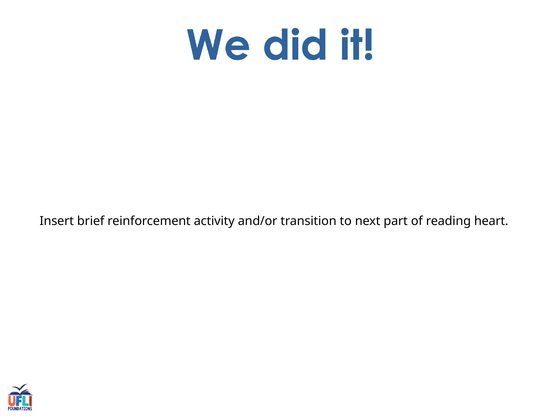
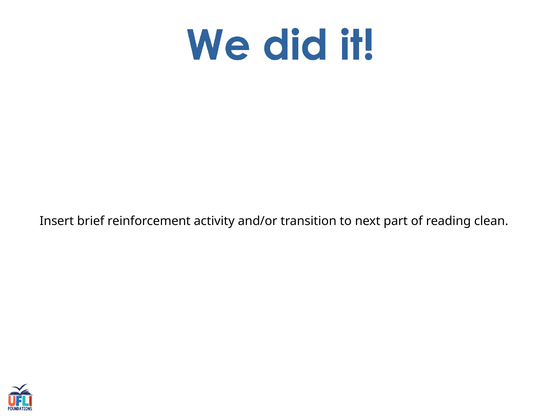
heart: heart -> clean (491, 221)
